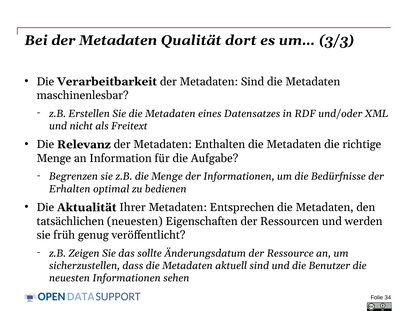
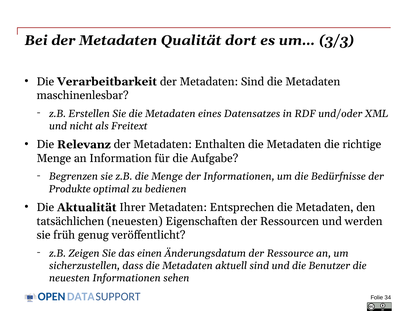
Erhalten: Erhalten -> Produkte (70, 189)
sollte: sollte -> einen (150, 254)
